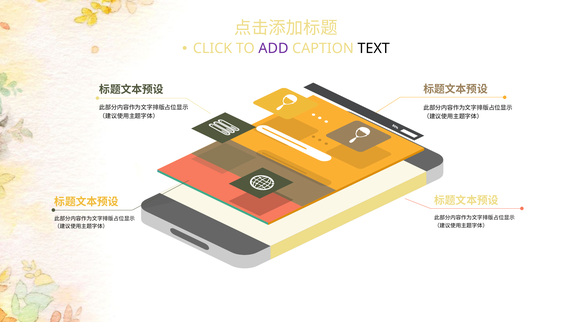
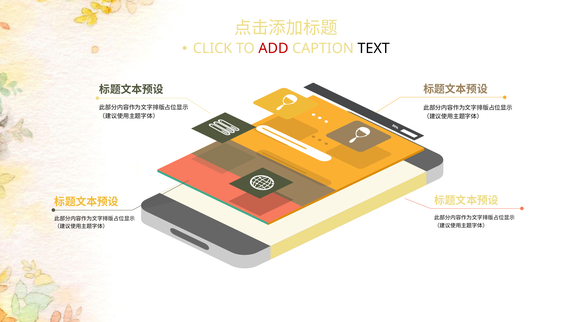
ADD colour: purple -> red (273, 48)
